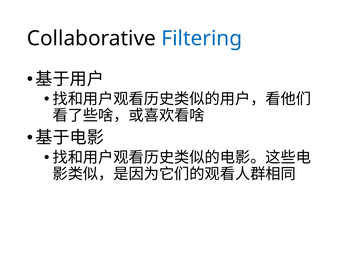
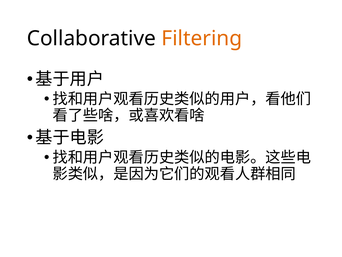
Filtering colour: blue -> orange (202, 38)
